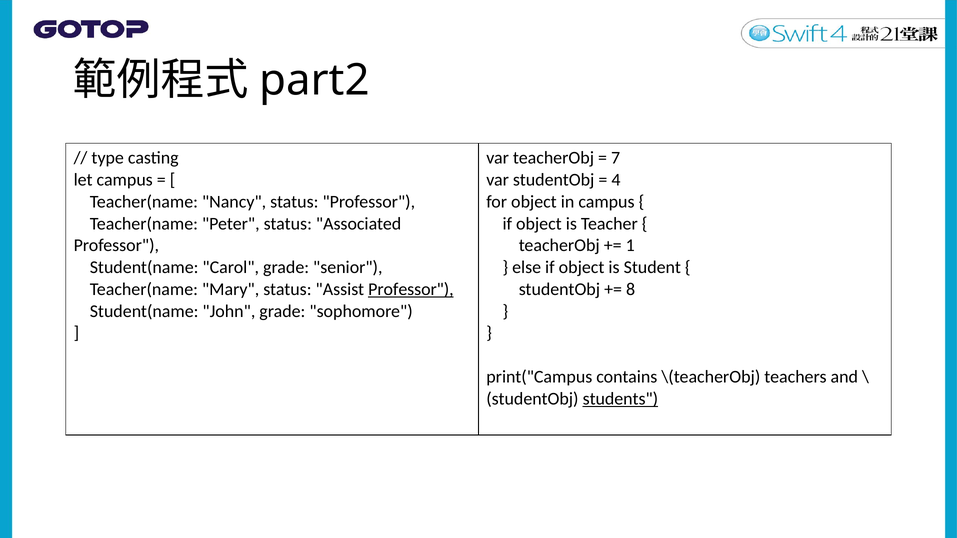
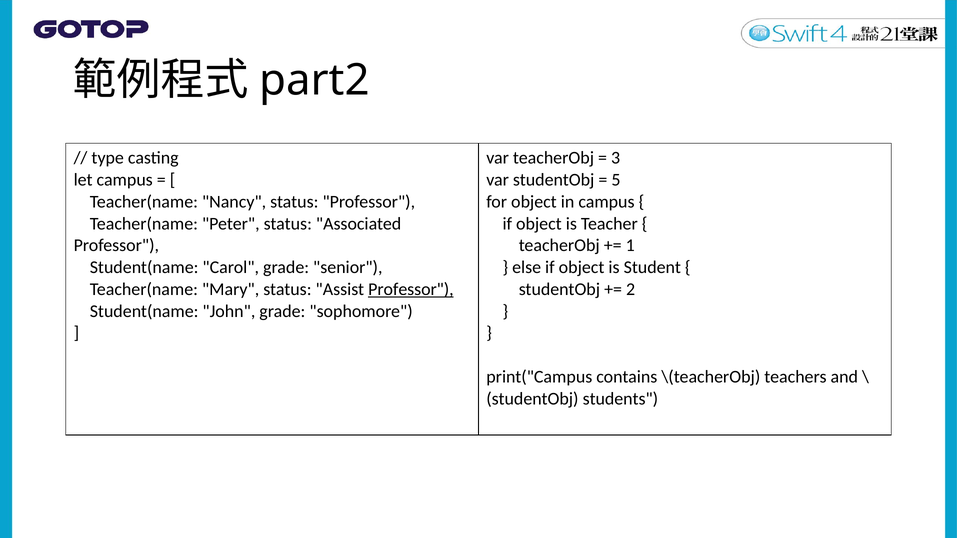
7: 7 -> 3 (616, 158)
4: 4 -> 5 (616, 180)
8: 8 -> 2 (631, 289)
students underline: present -> none (620, 399)
